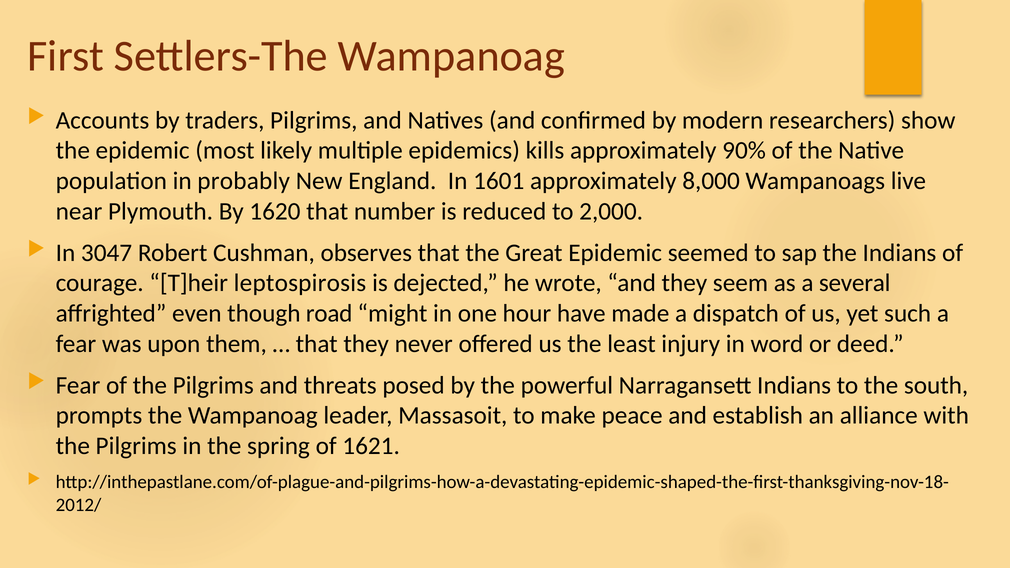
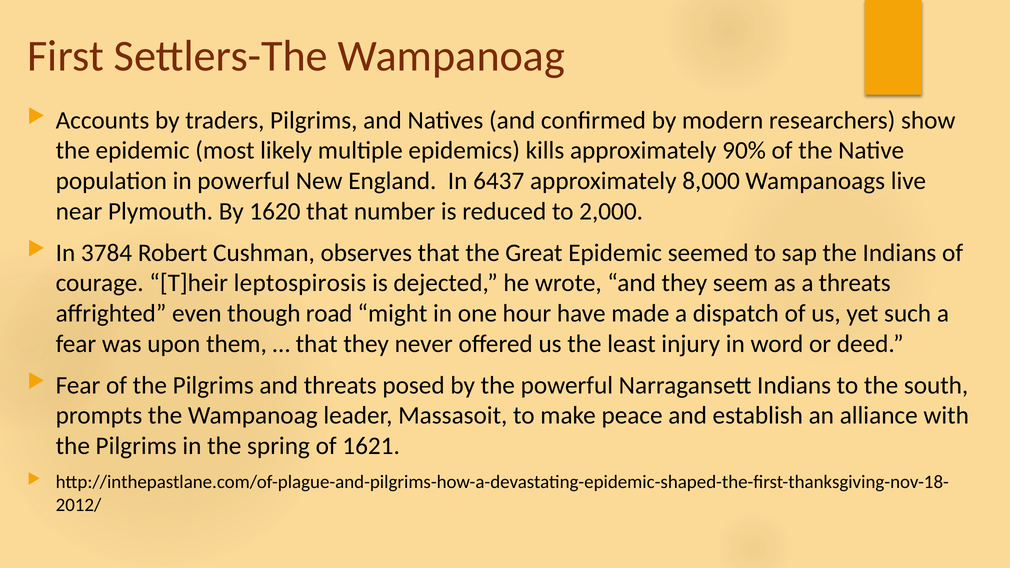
in probably: probably -> powerful (244, 181)
1601: 1601 -> 6437 (499, 181)
3047: 3047 -> 3784 (107, 253)
a several: several -> threats (855, 283)
